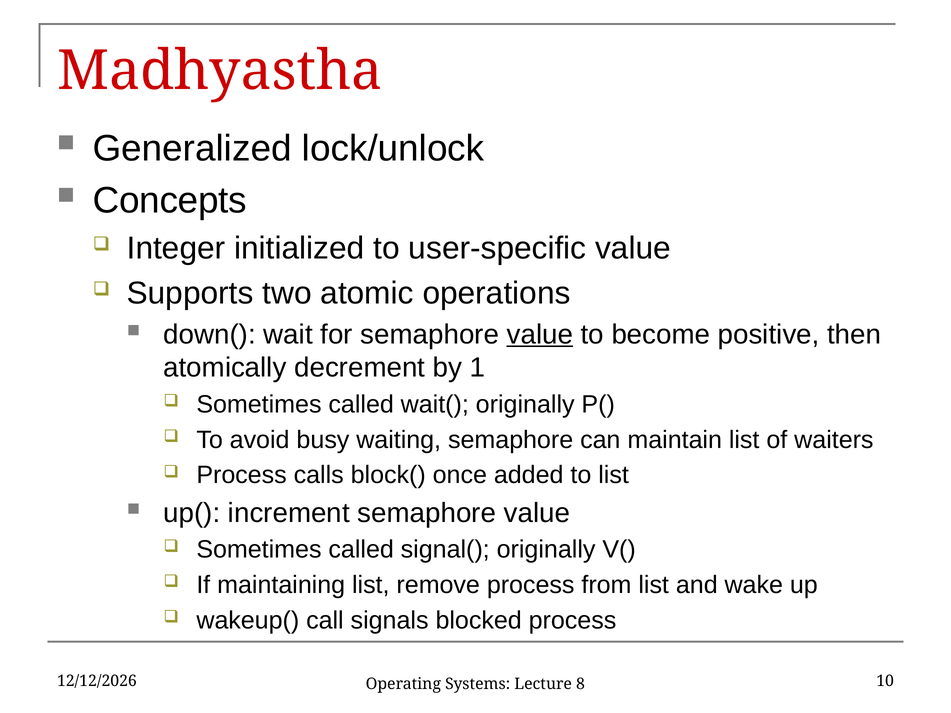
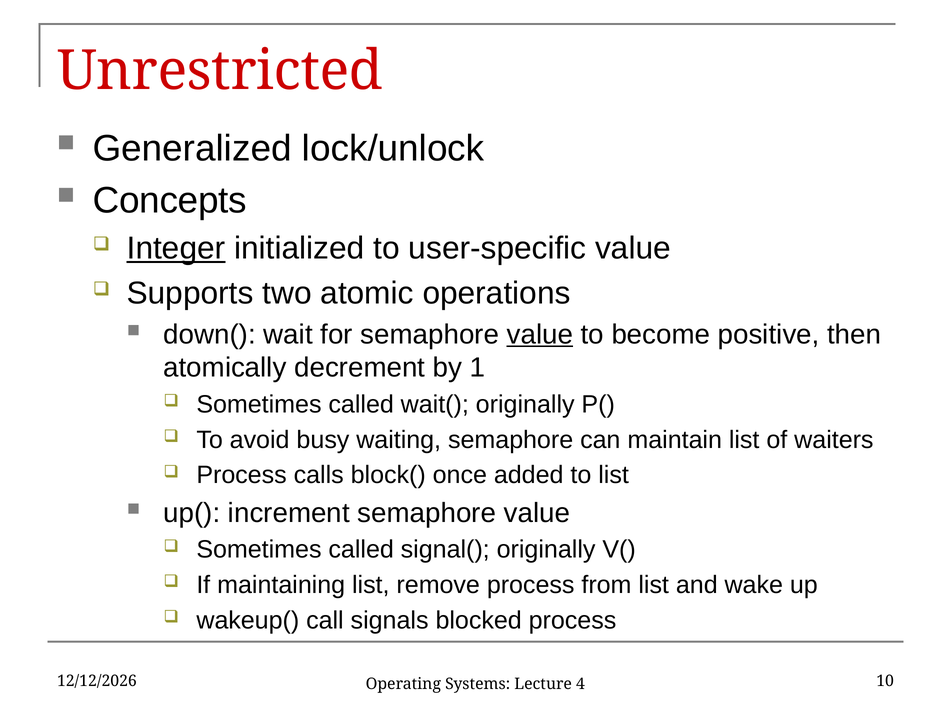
Madhyastha: Madhyastha -> Unrestricted (220, 71)
Integer underline: none -> present (176, 248)
8: 8 -> 4 (581, 684)
